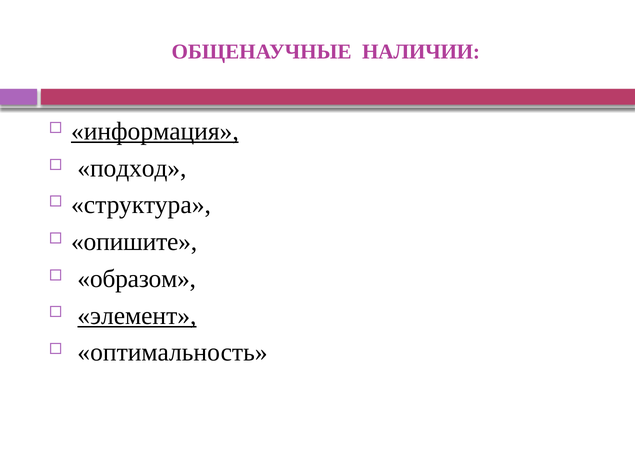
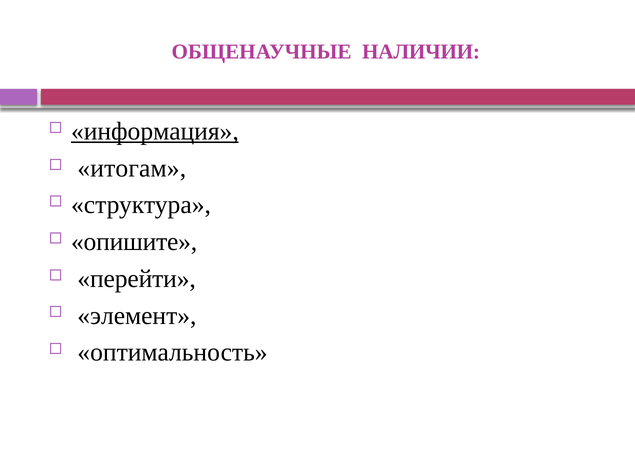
подход: подход -> итогам (132, 168)
образом: образом -> перейти (137, 279)
элемент underline: present -> none (137, 316)
